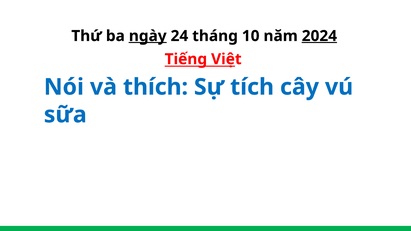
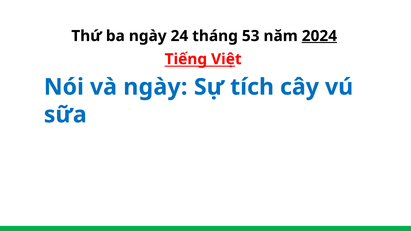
ngày underline: present -> none (148, 36)
10: 10 -> 53 (251, 36)
và thích: thích -> ngày (155, 87)
